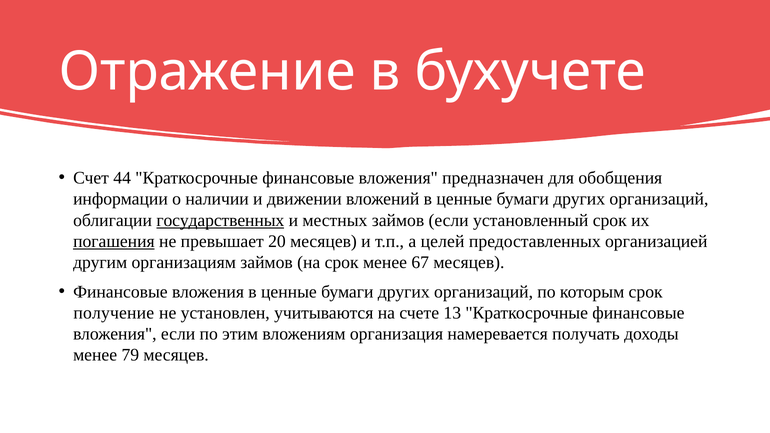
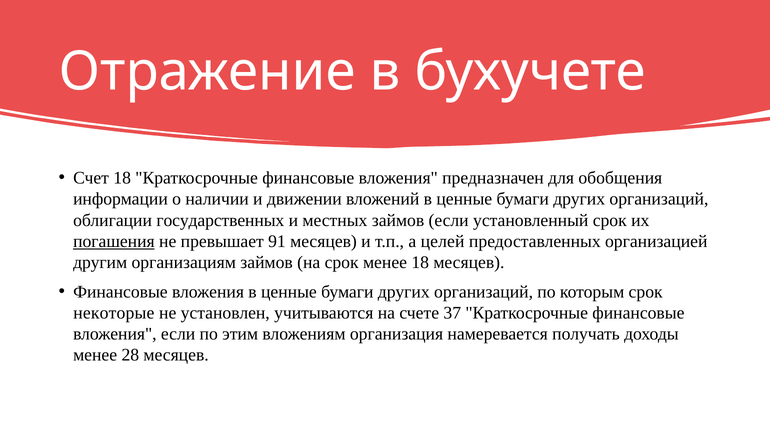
Счет 44: 44 -> 18 (122, 178)
государственных underline: present -> none (220, 220)
20: 20 -> 91 (277, 242)
менее 67: 67 -> 18 (420, 263)
получение: получение -> некоторые (114, 313)
13: 13 -> 37 (452, 313)
79: 79 -> 28 (130, 355)
